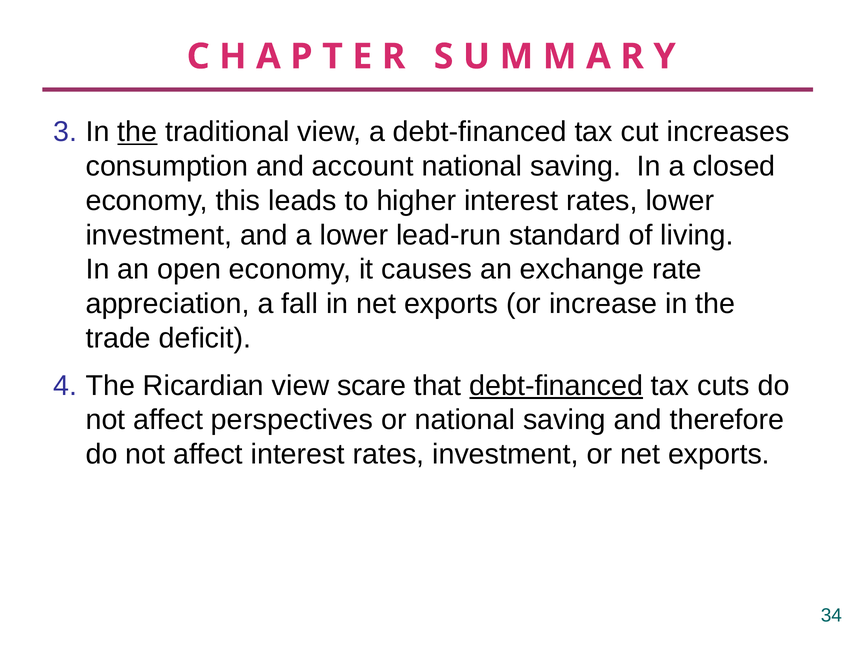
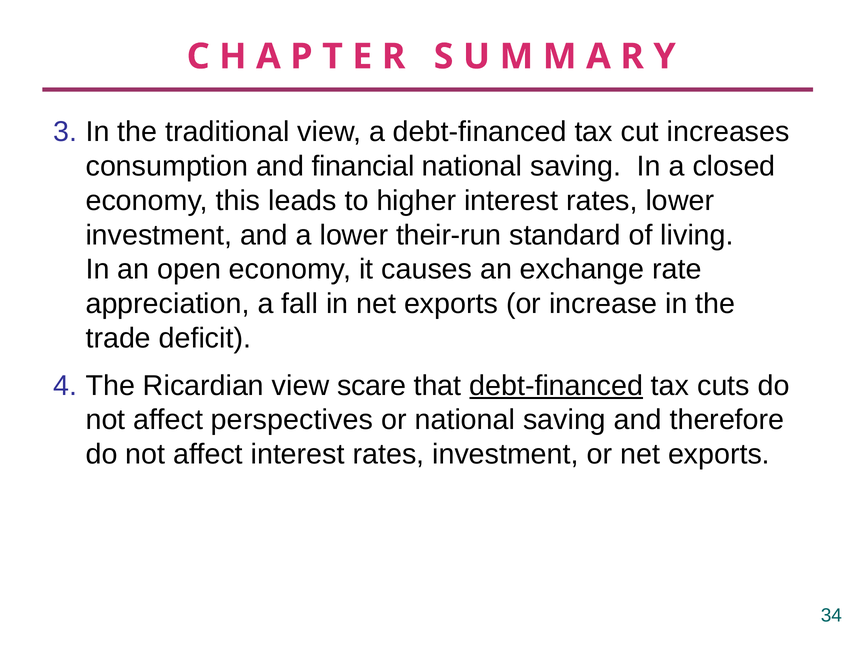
the underline: present -> none (137, 132)
account: account -> financial (363, 166)
lead-run: lead-run -> their-run (449, 235)
